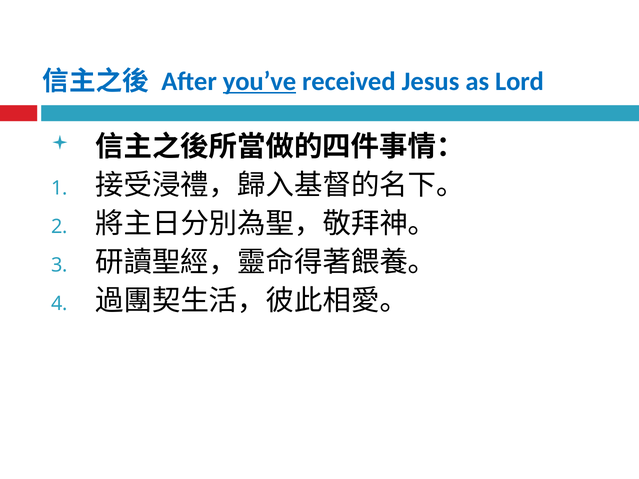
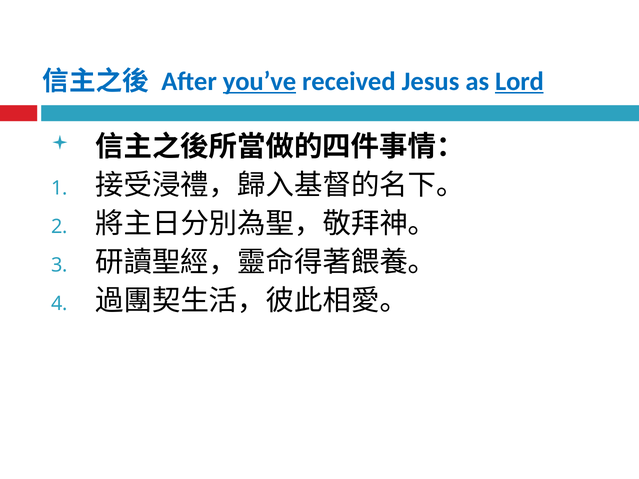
Lord underline: none -> present (519, 81)
